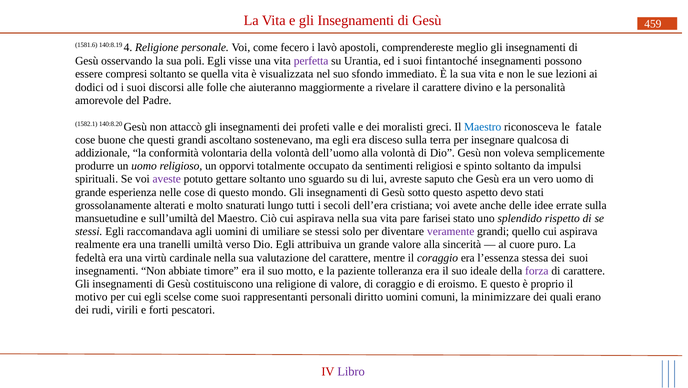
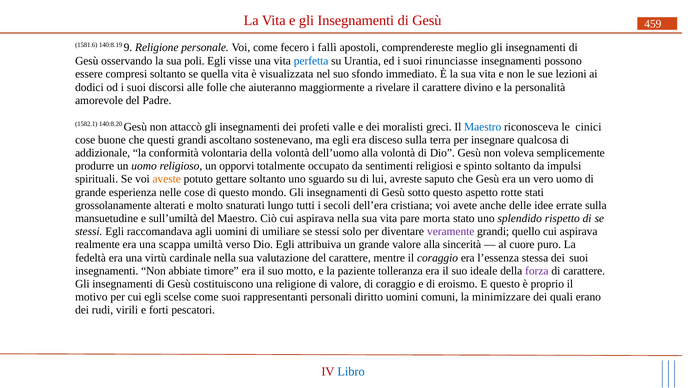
4: 4 -> 9 (128, 48)
lavò: lavò -> fallì (327, 48)
perfetta colour: purple -> blue (311, 61)
fintantoché: fintantoché -> rinunciasse (451, 61)
fatale: fatale -> cinici (588, 127)
aveste colour: purple -> orange (167, 179)
devo: devo -> rotte (511, 192)
farisei: farisei -> morta (436, 218)
tranelli: tranelli -> scappa (175, 244)
Libro colour: purple -> blue (351, 371)
